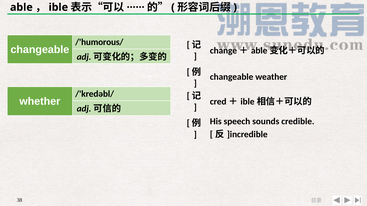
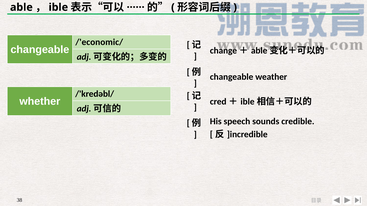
/'humorous/: /'humorous/ -> /'economic/ (99, 42)
